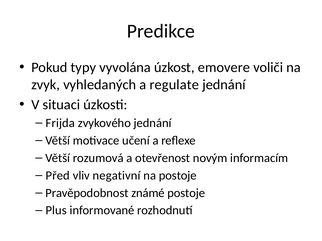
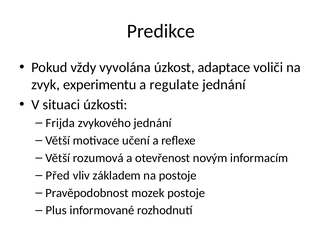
typy: typy -> vždy (83, 68)
emovere: emovere -> adaptace (224, 68)
vyhledaných: vyhledaných -> experimentu (100, 85)
negativní: negativní -> základem (117, 176)
známé: známé -> mozek (148, 193)
